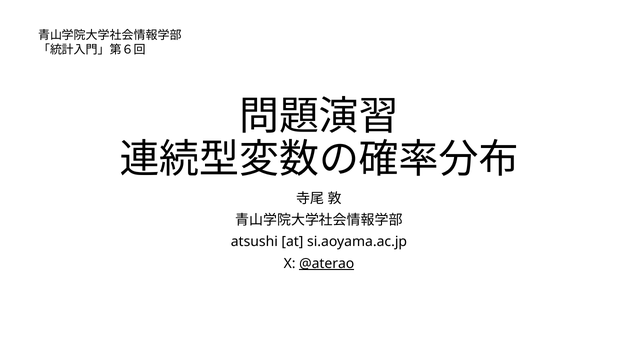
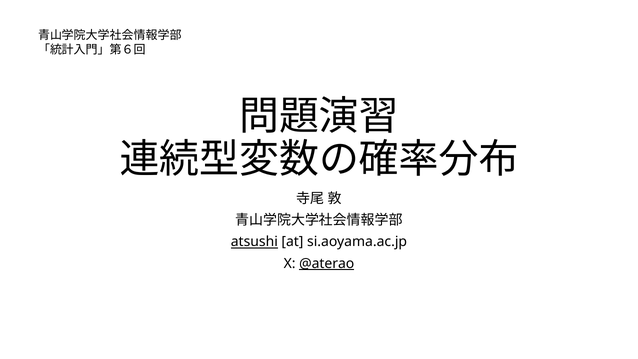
atsushi underline: none -> present (254, 242)
